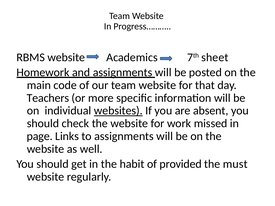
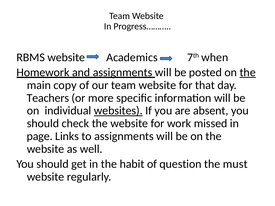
sheet: sheet -> when (215, 57)
the underline: none -> present (248, 72)
code: code -> copy (65, 85)
provided: provided -> question (181, 164)
